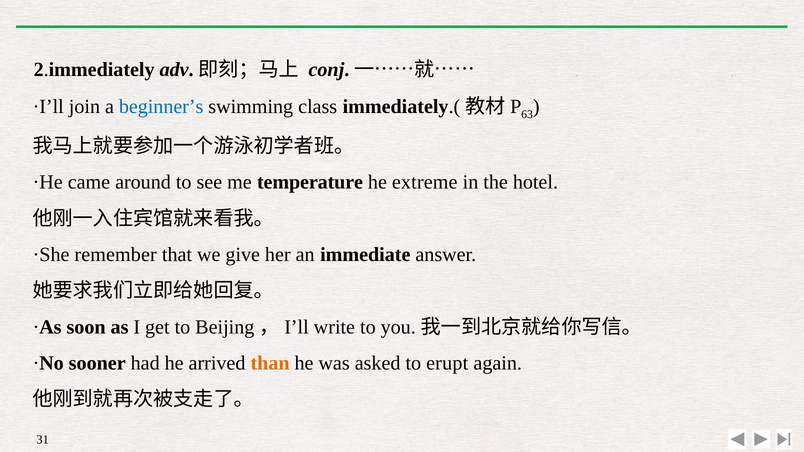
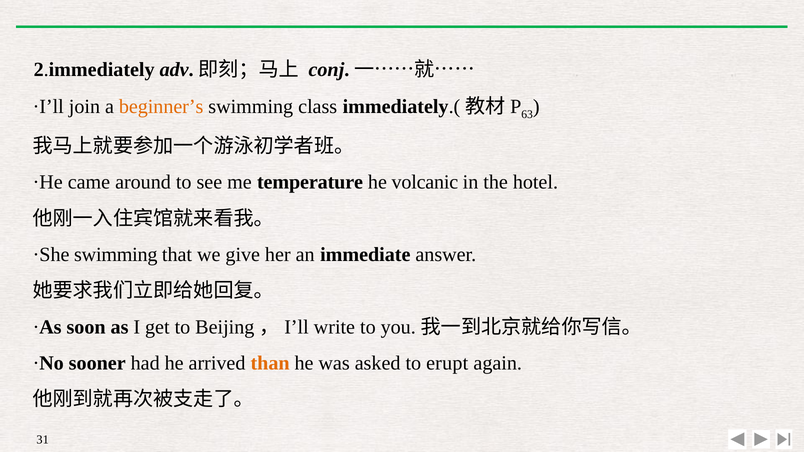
beginner’s colour: blue -> orange (161, 107)
extreme: extreme -> volcanic (425, 182)
·She remember: remember -> swimming (116, 255)
